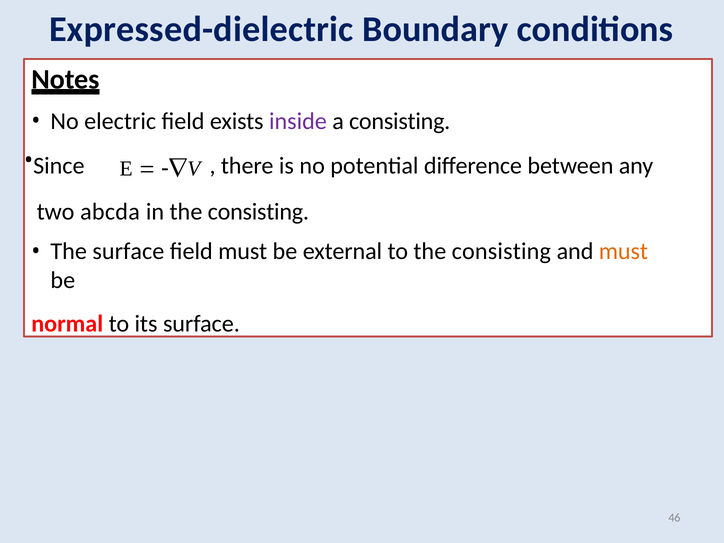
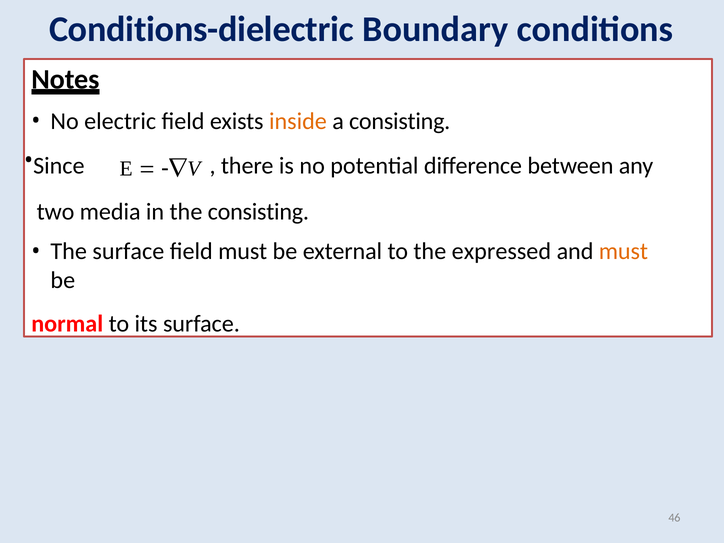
Expressed-dielectric: Expressed-dielectric -> Conditions-dielectric (202, 29)
inside colour: purple -> orange (298, 121)
abcda: abcda -> media (110, 212)
to the consisting: consisting -> expressed (501, 251)
